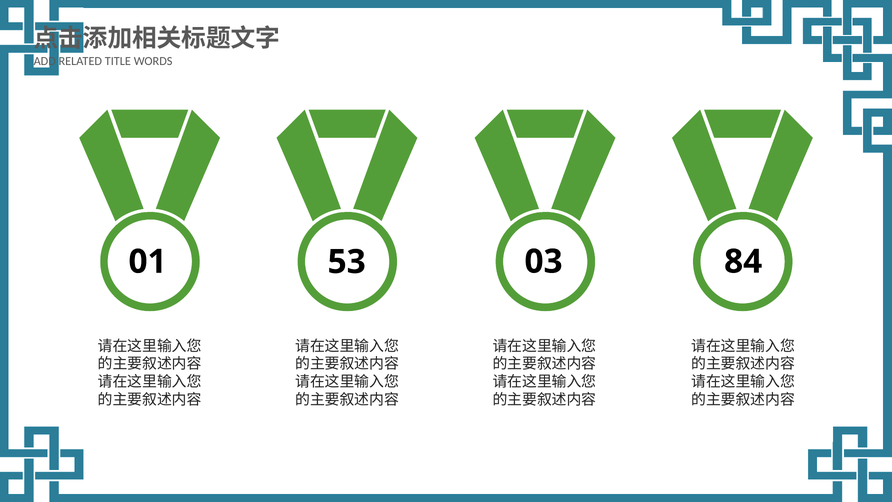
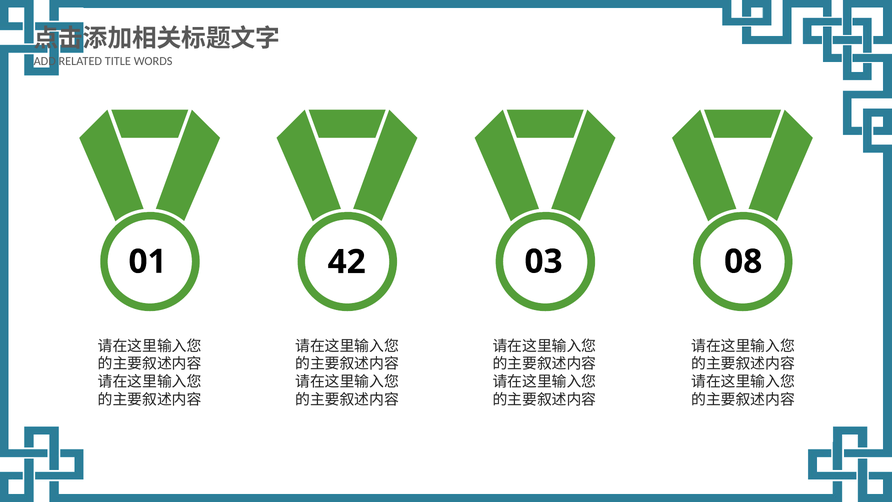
53: 53 -> 42 (347, 262)
84: 84 -> 08 (743, 261)
